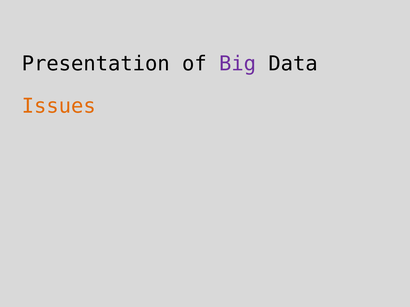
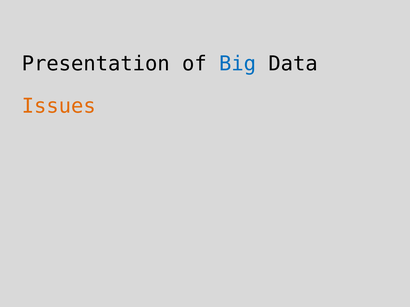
Big colour: purple -> blue (238, 64)
